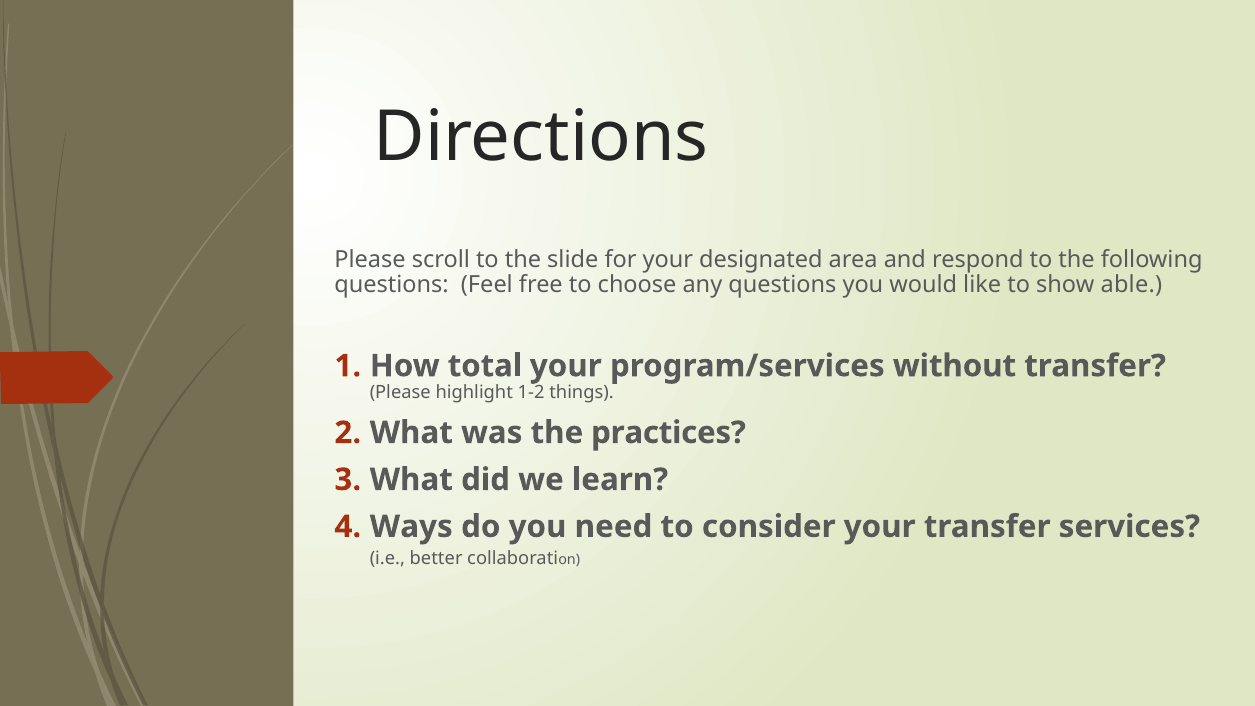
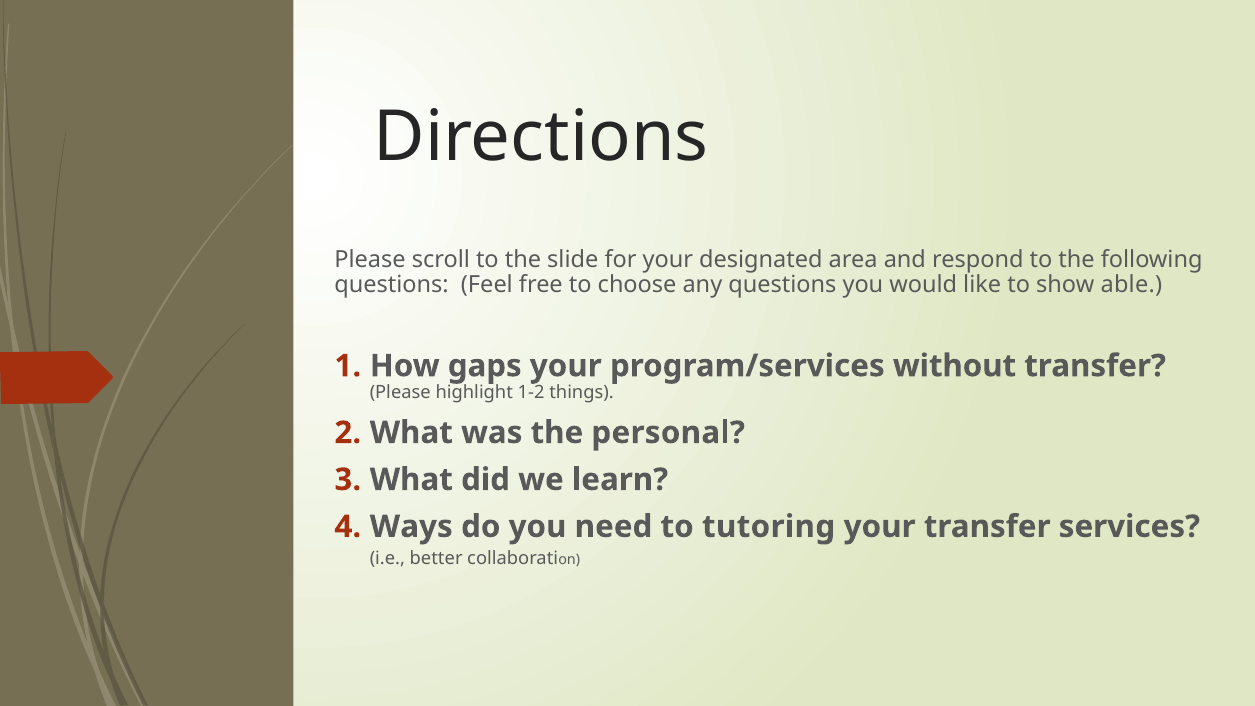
total: total -> gaps (485, 366)
practices: practices -> personal (668, 433)
consider: consider -> tutoring (769, 527)
